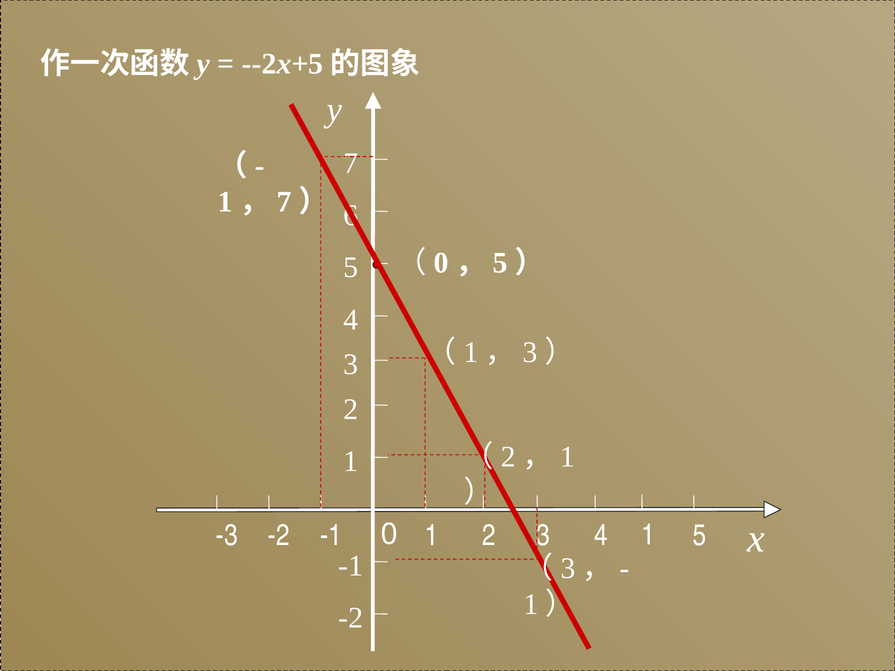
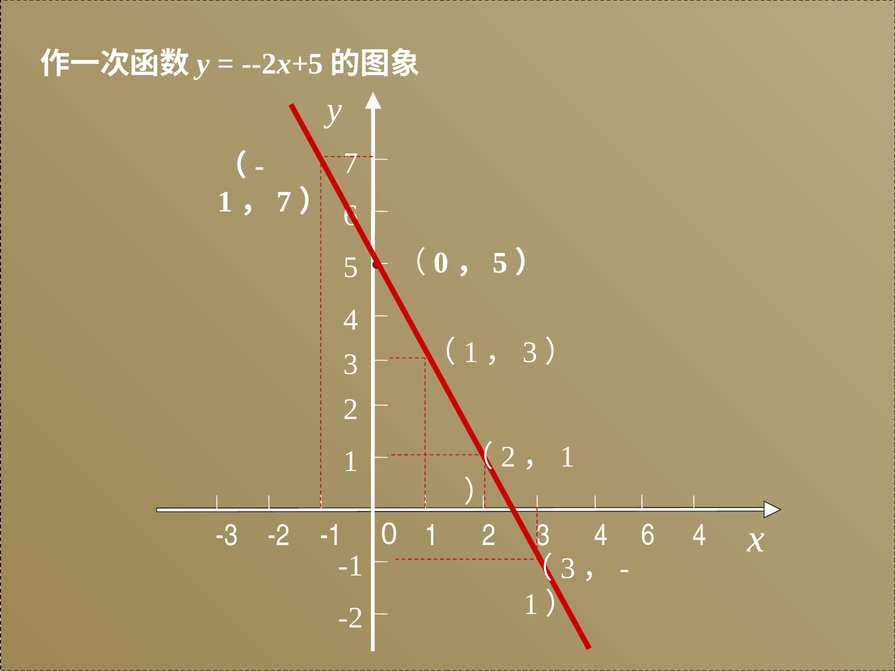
1: 1 -> 6 (648, 535)
5: 5 -> 4 (700, 536)
